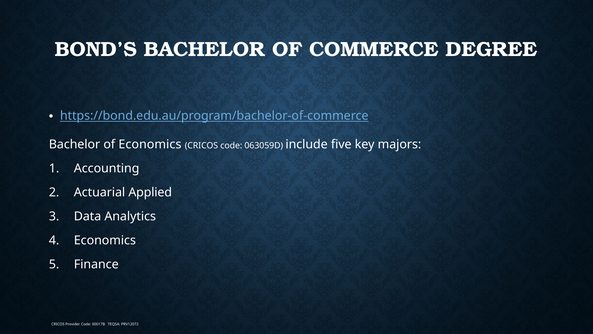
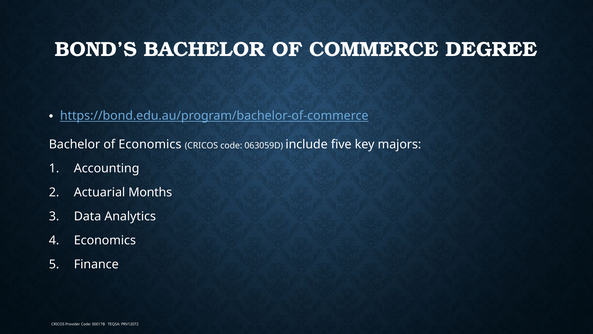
Applied: Applied -> Months (150, 192)
